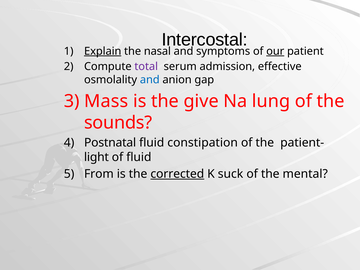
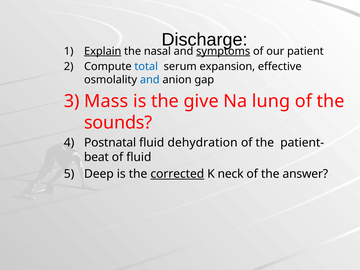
Intercostal: Intercostal -> Discharge (205, 40)
symptoms underline: none -> present (223, 51)
our underline: present -> none (275, 51)
total colour: purple -> blue (146, 67)
admission: admission -> expansion (227, 67)
constipation: constipation -> dehydration (203, 143)
light: light -> beat (96, 157)
From: From -> Deep (99, 174)
suck: suck -> neck (231, 174)
mental: mental -> answer (305, 174)
